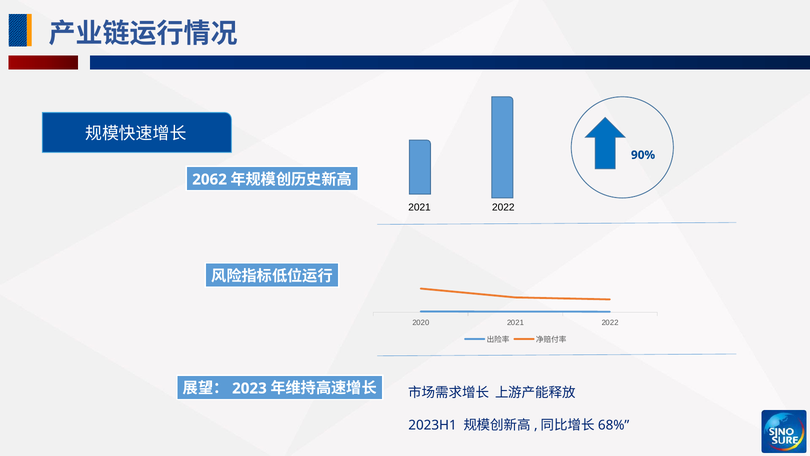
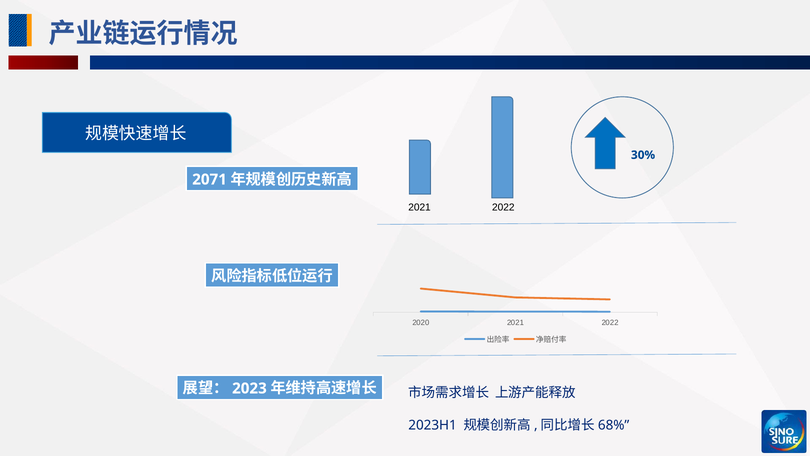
90%: 90% -> 30% (643, 155)
2062: 2062 -> 2071 (210, 179)
